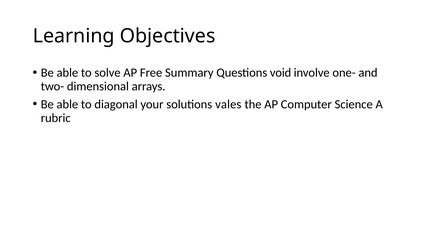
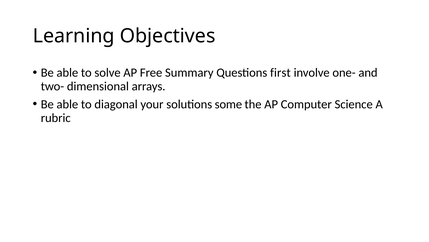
void: void -> first (280, 73)
vales: vales -> some (228, 104)
